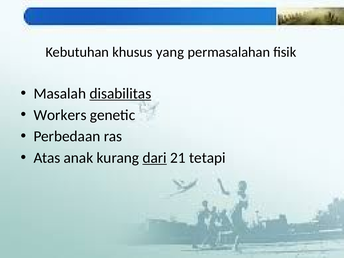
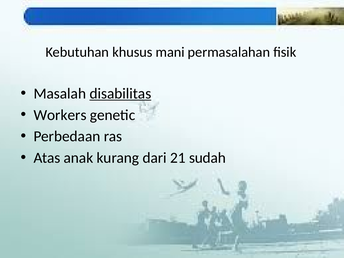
yang: yang -> mani (170, 52)
dari underline: present -> none (155, 158)
tetapi: tetapi -> sudah (207, 158)
